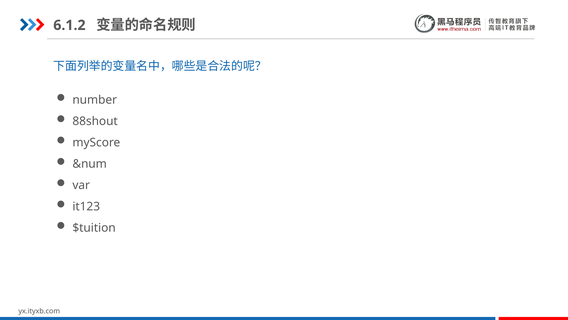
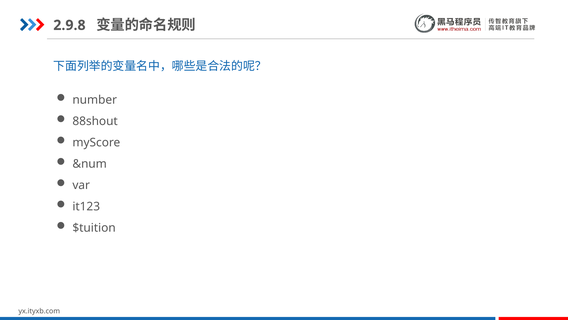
6.1.2: 6.1.2 -> 2.9.8 (69, 25)
